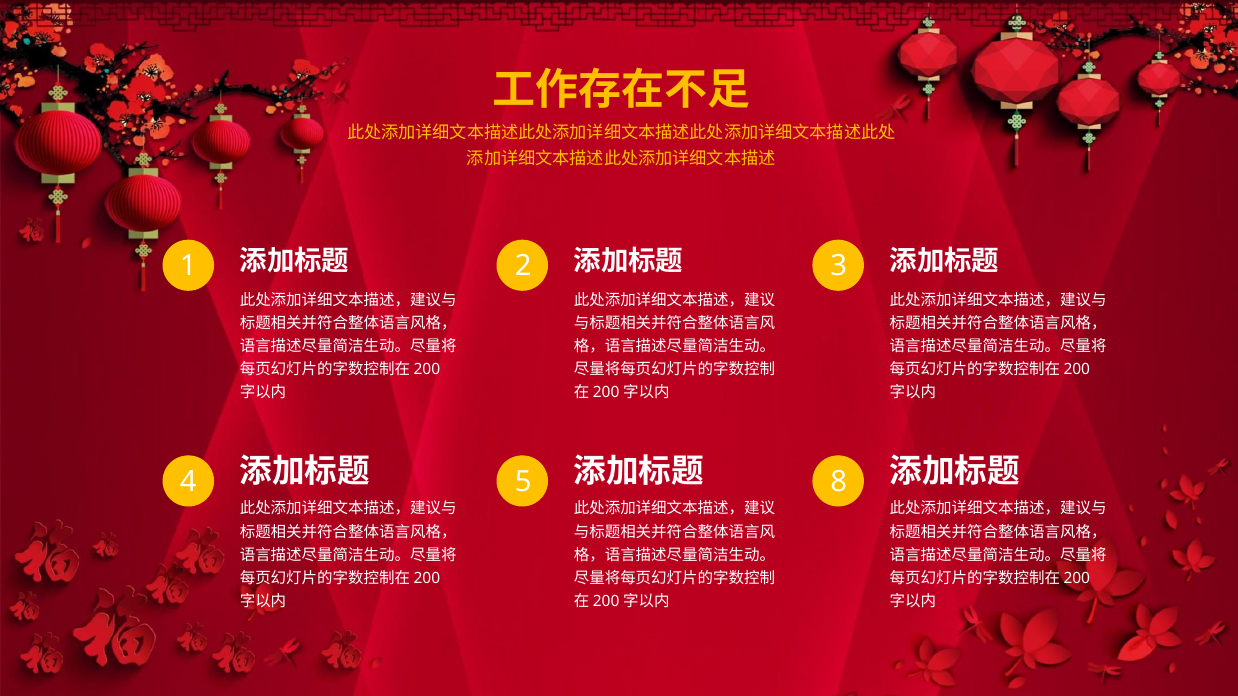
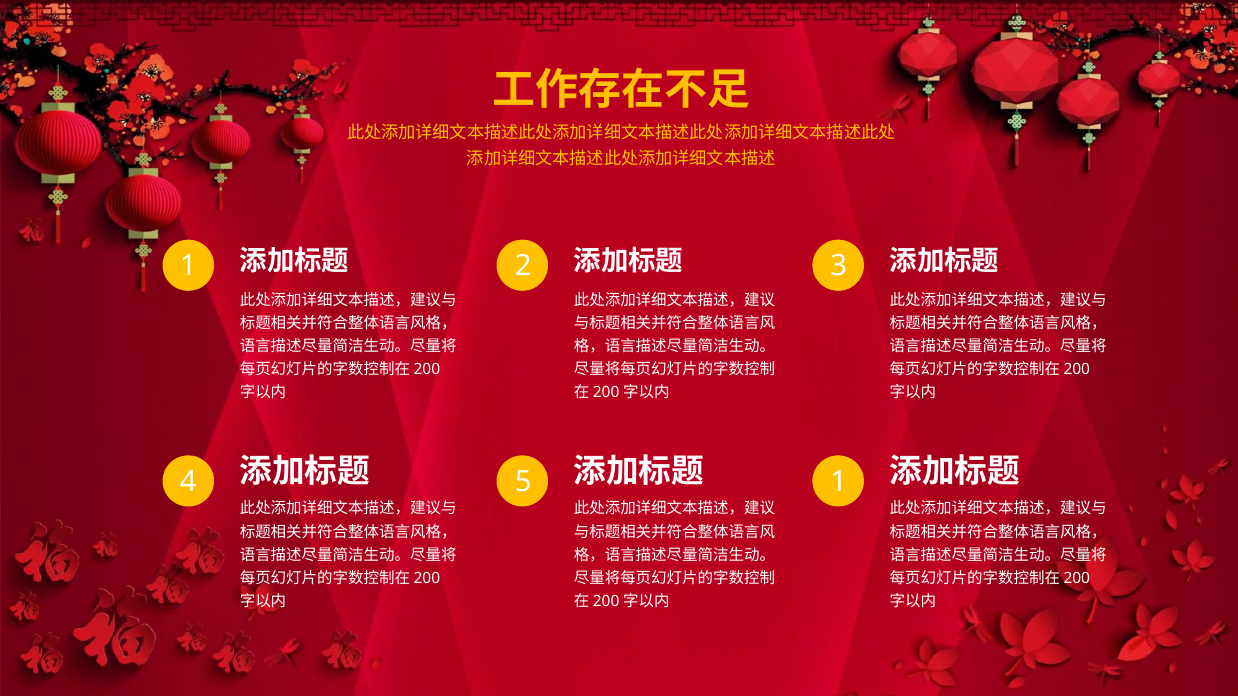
5 8: 8 -> 1 (839, 483)
